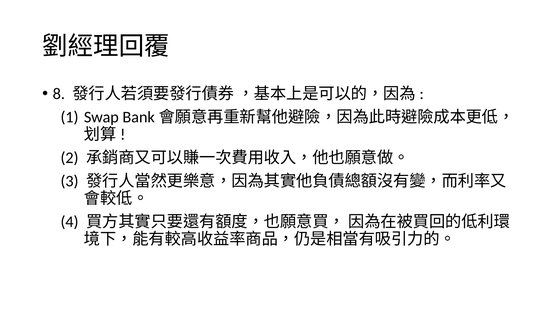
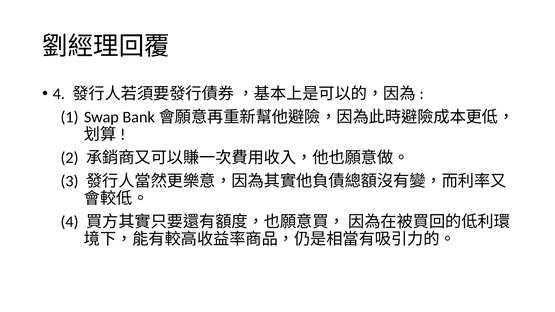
8: 8 -> 4 (59, 94)
